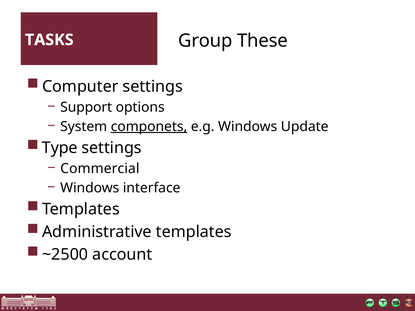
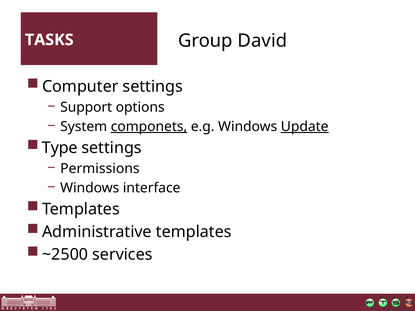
These: These -> David (262, 41)
Update underline: none -> present (305, 127)
Commercial: Commercial -> Permissions (100, 169)
account: account -> services (122, 255)
